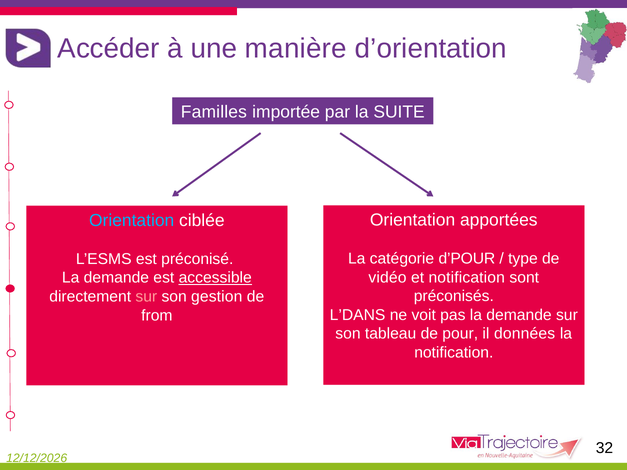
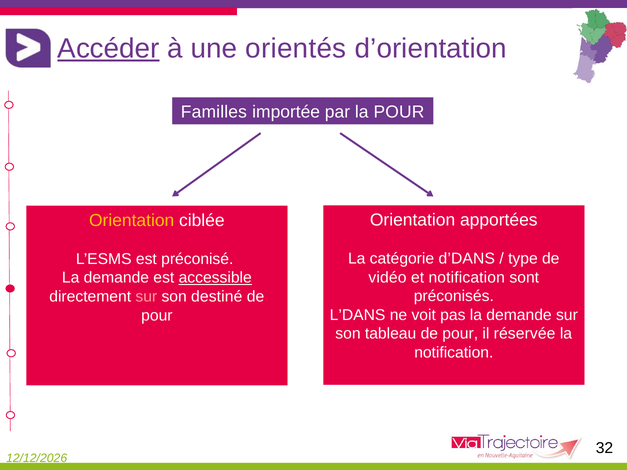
Accéder underline: none -> present (109, 48)
manière: manière -> orientés (296, 48)
la SUITE: SUITE -> POUR (399, 112)
Orientation colour: light blue -> yellow (132, 221)
d’POUR: d’POUR -> d’DANS (467, 259)
gestion: gestion -> destiné (217, 297)
from: from -> pour (157, 316)
données: données -> réservée (525, 334)
